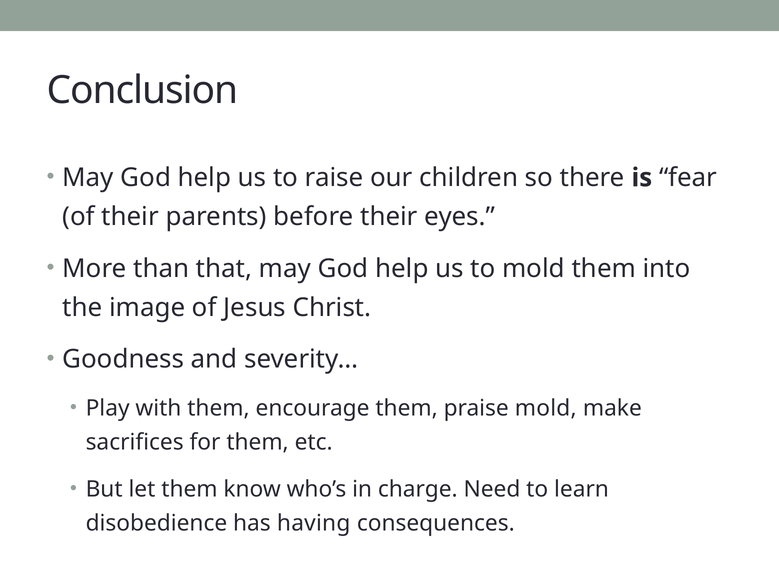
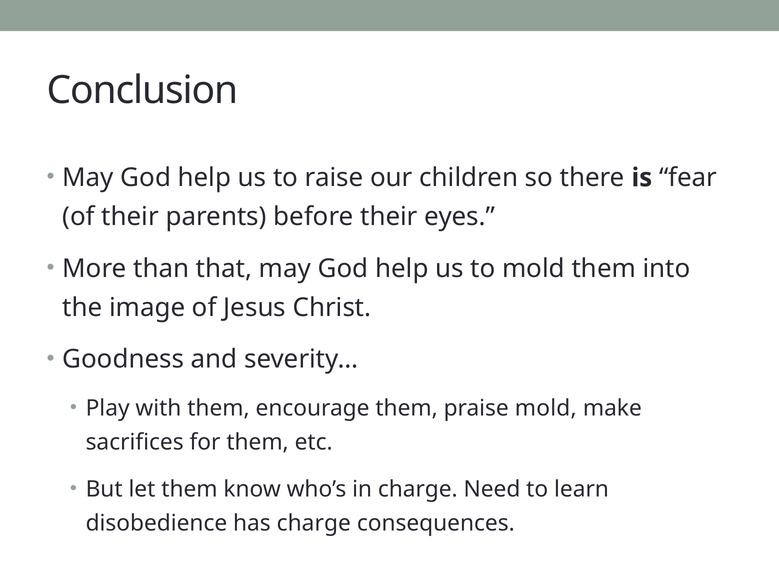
has having: having -> charge (314, 523)
